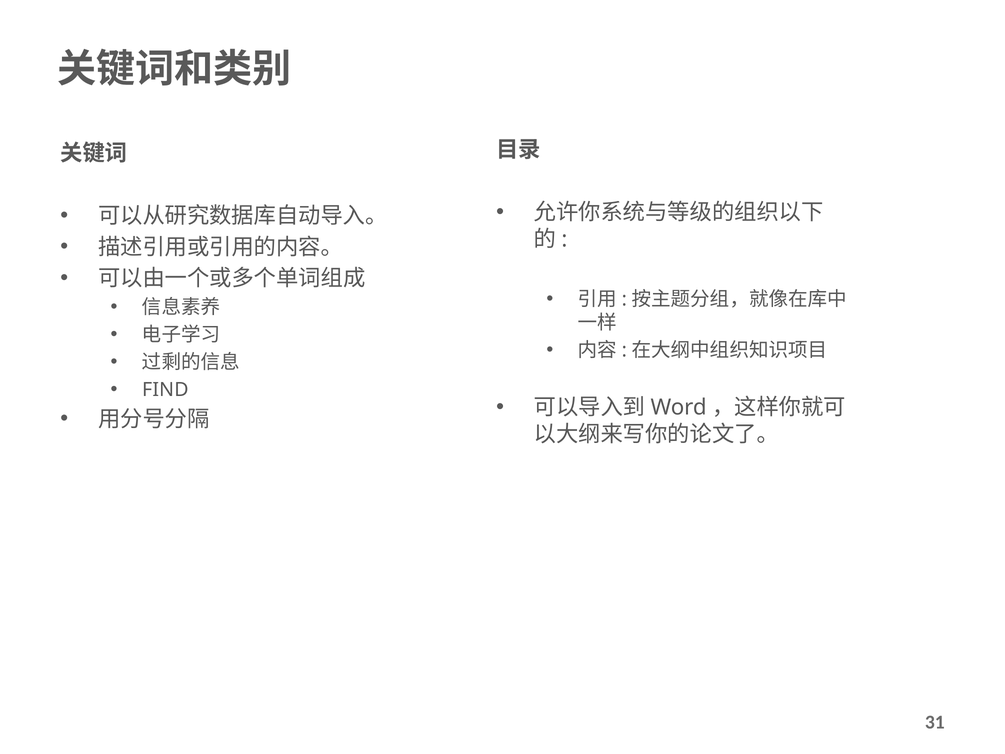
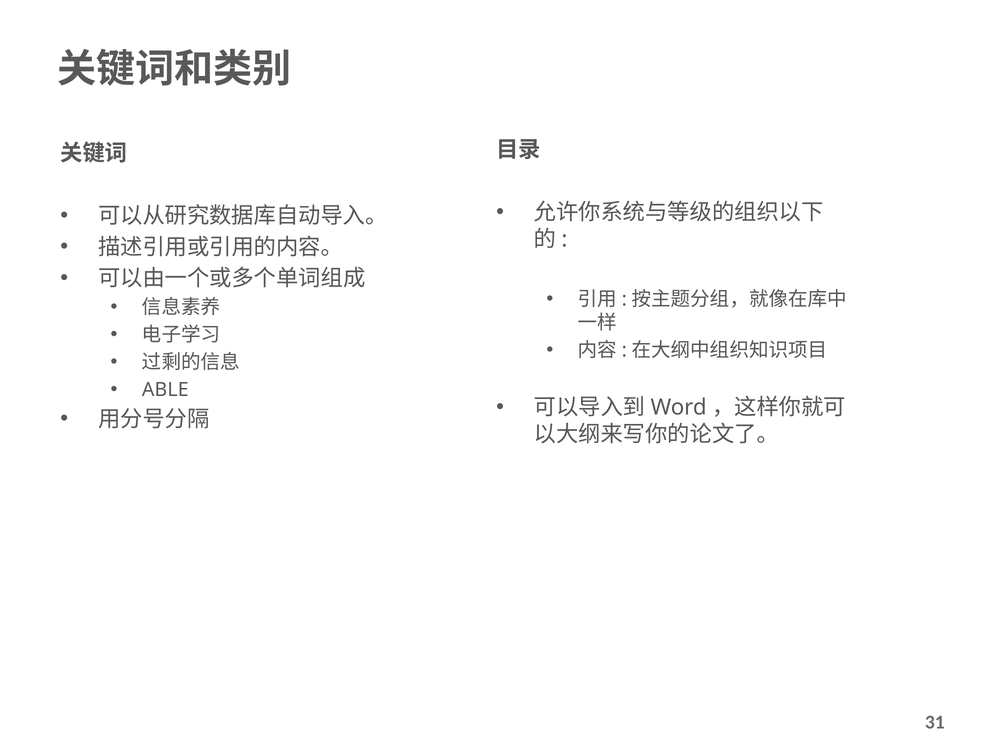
FIND: FIND -> ABLE (165, 389)
